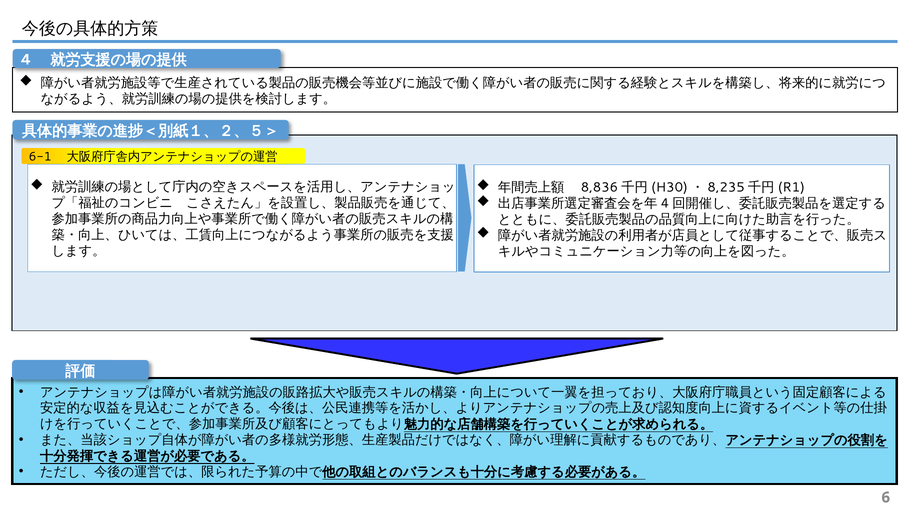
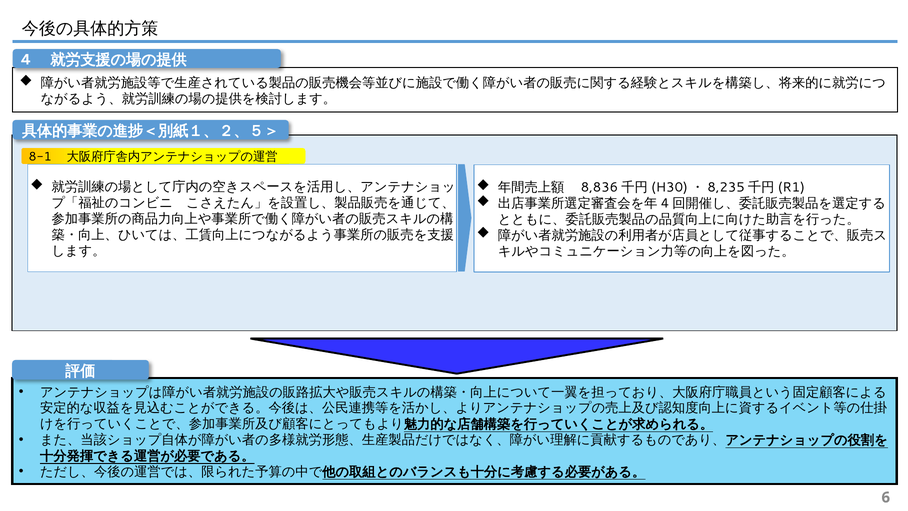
6-1: 6-1 -> 8-1 (40, 157)
